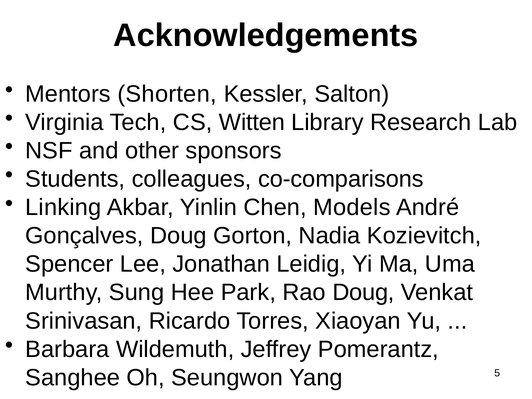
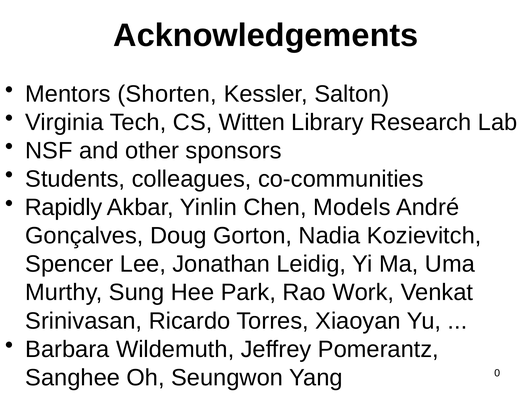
co-comparisons: co-comparisons -> co-communities (341, 179)
Linking: Linking -> Rapidly (64, 207)
Rao Doug: Doug -> Work (363, 293)
5: 5 -> 0 (497, 373)
